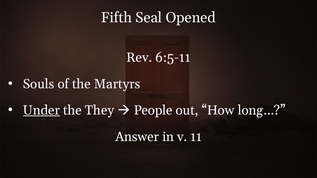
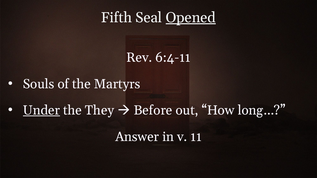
Opened underline: none -> present (191, 18)
6:5-11: 6:5-11 -> 6:4-11 (173, 58)
People: People -> Before (153, 110)
